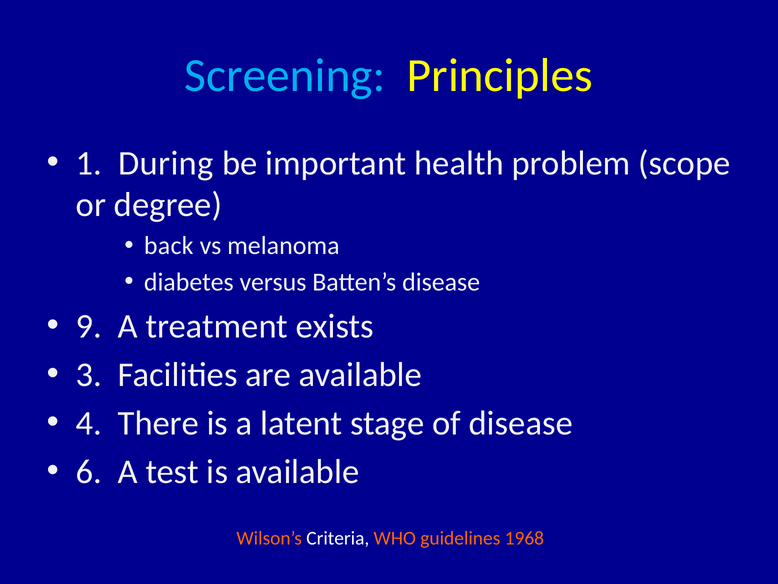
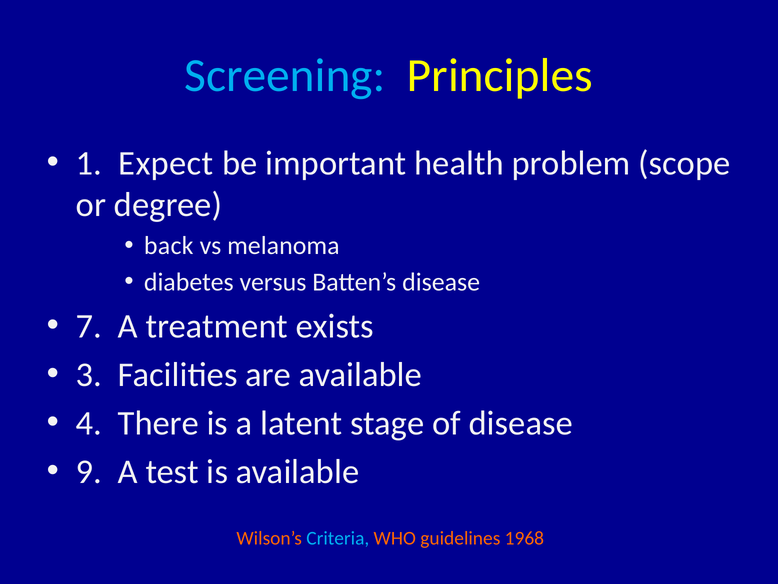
During: During -> Expect (166, 163)
9: 9 -> 7 (89, 326)
6: 6 -> 9 (89, 471)
Criteria colour: white -> light blue (338, 538)
